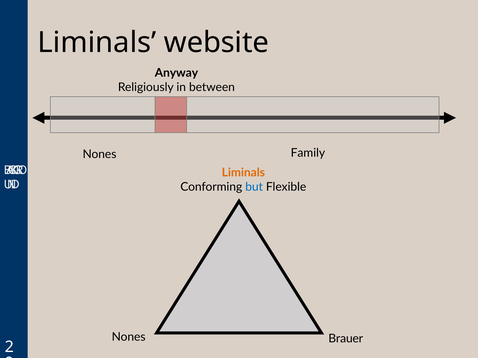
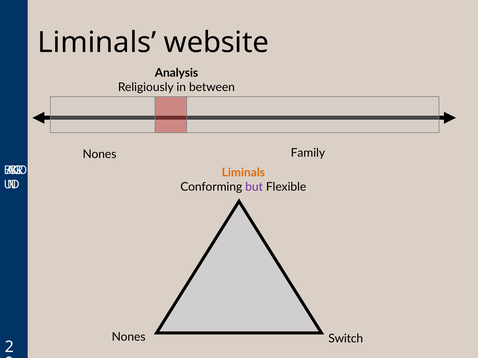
Anyway: Anyway -> Analysis (176, 73)
but colour: blue -> purple (254, 187)
Brauer: Brauer -> Switch (346, 339)
